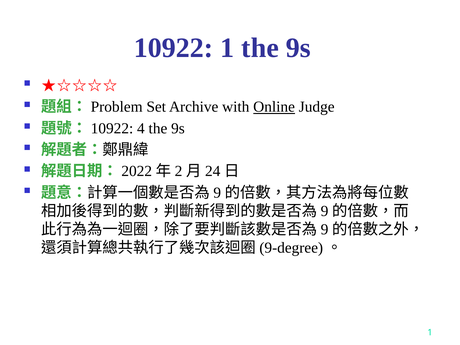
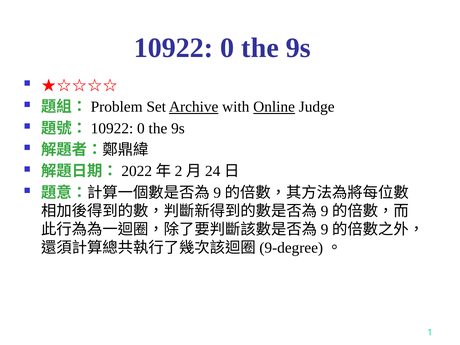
10922 1: 1 -> 0 (227, 48)
Archive underline: none -> present (194, 107)
4: 4 -> 0 (141, 128)
